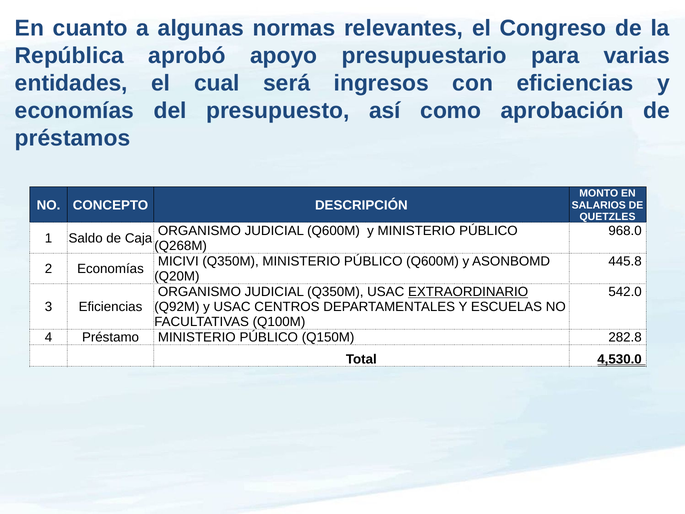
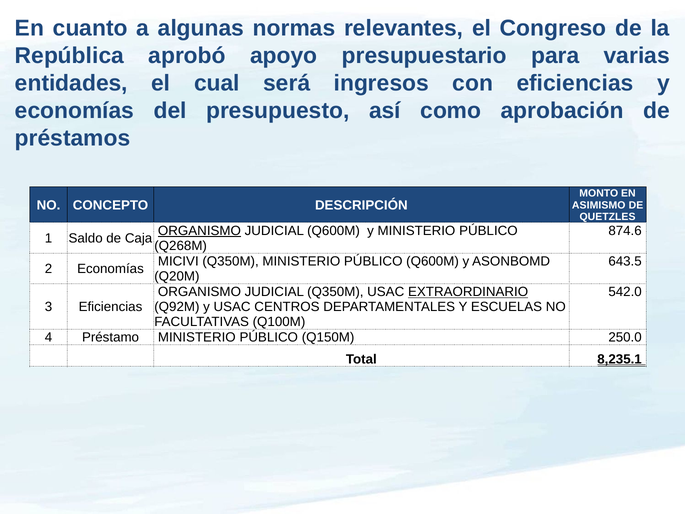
SALARIOS: SALARIOS -> ASIMISMO (599, 205)
ORGANISMO underline: none -> present (199, 231)
968.0: 968.0 -> 874.6 (625, 231)
445.8: 445.8 -> 643.5 (625, 261)
282.8: 282.8 -> 250.0 (625, 337)
4,530.0: 4,530.0 -> 8,235.1 (620, 359)
